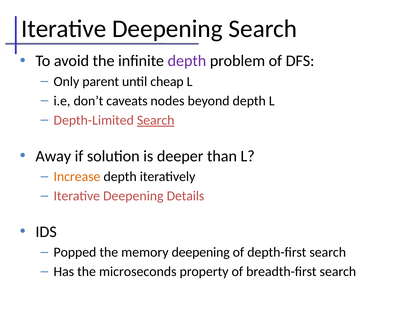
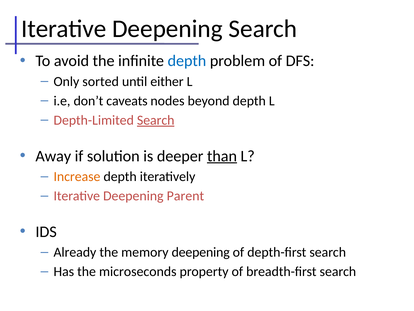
depth colour: purple -> blue (187, 61)
parent: parent -> sorted (101, 81)
cheap: cheap -> either (167, 81)
than underline: none -> present (222, 156)
Details: Details -> Parent (185, 196)
Popped: Popped -> Already (75, 252)
